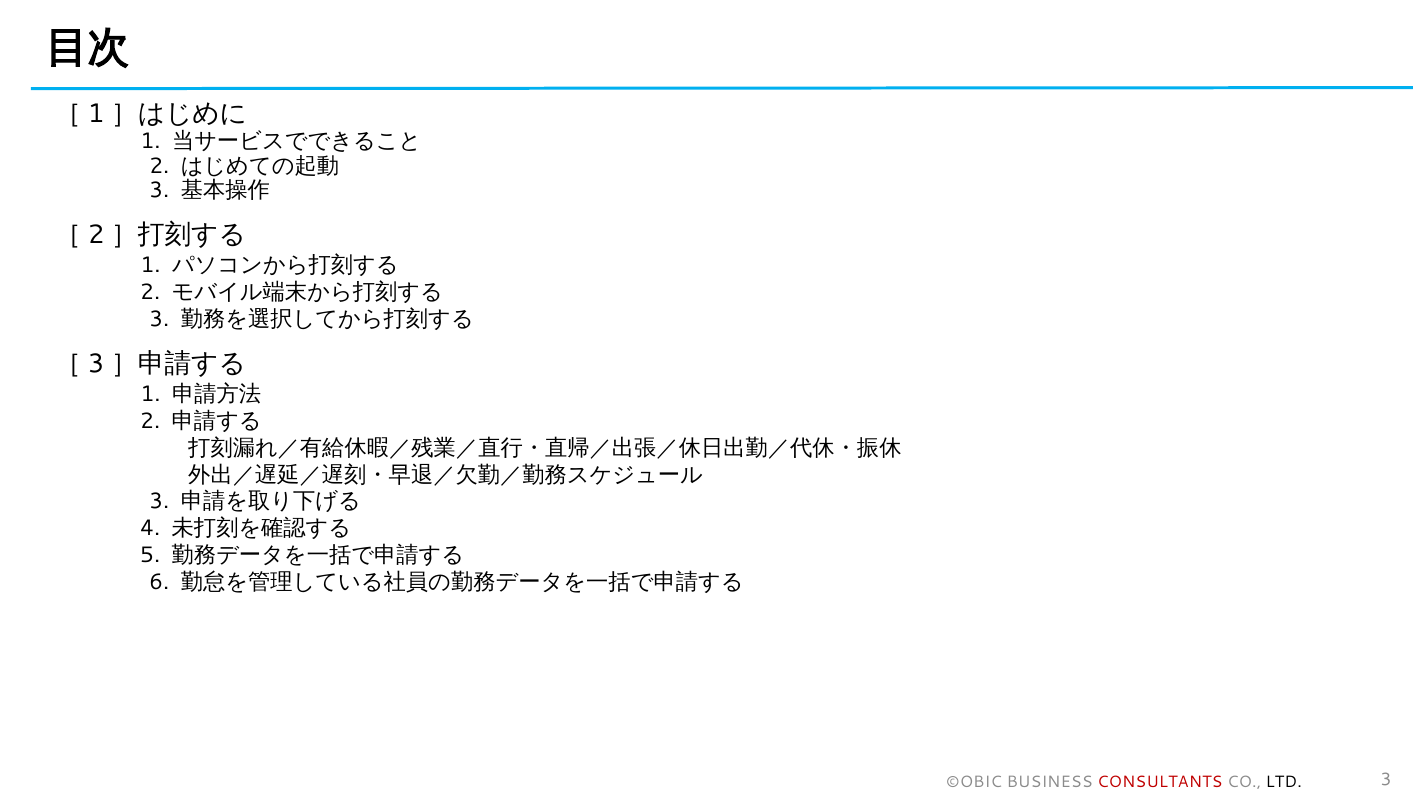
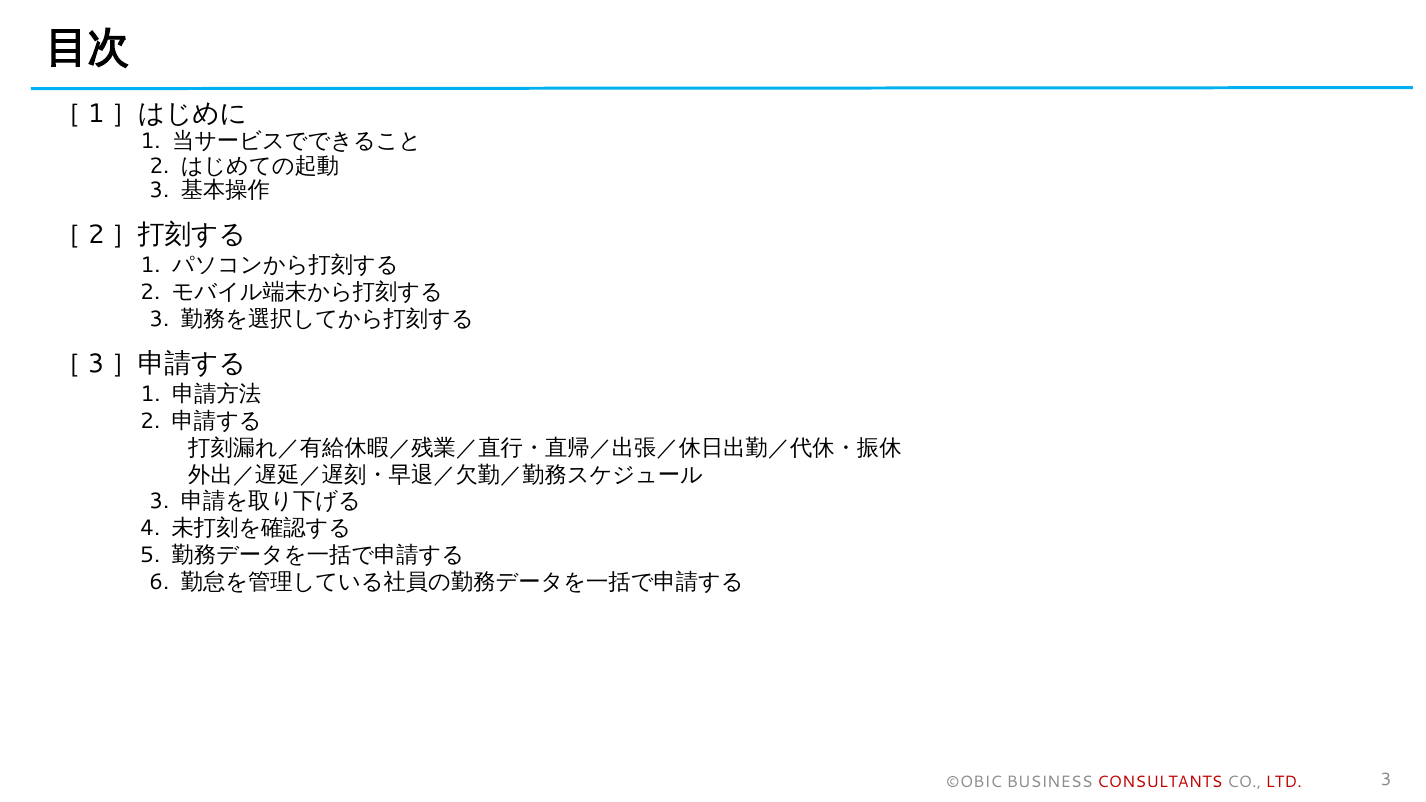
LTD colour: black -> red (1284, 782)
